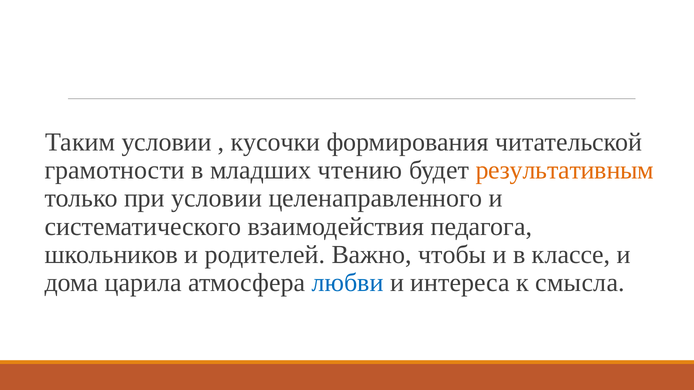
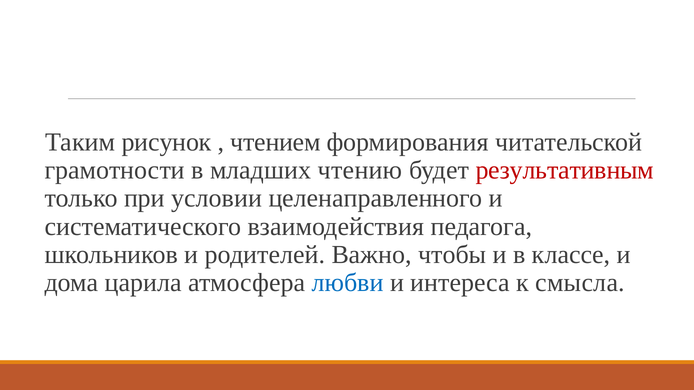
Таким условии: условии -> рисунок (167, 142)
кусочки: кусочки -> чтением (276, 142)
результативным colour: orange -> red (565, 170)
